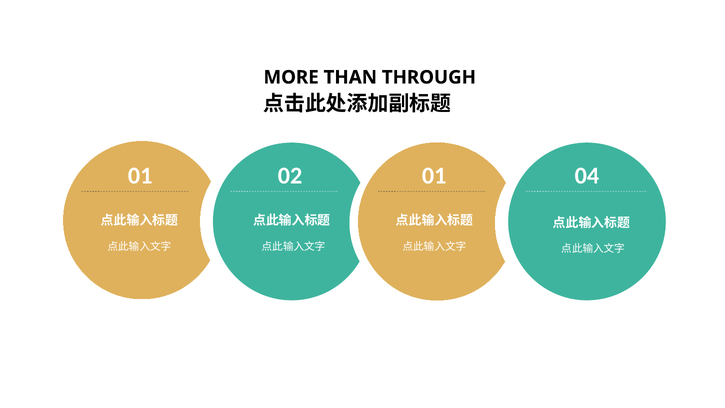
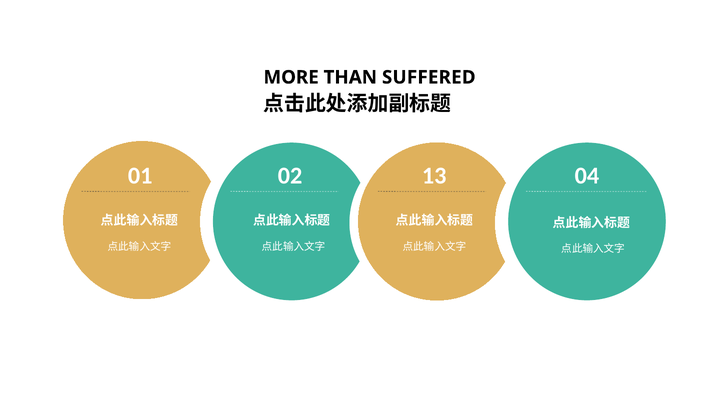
THROUGH: THROUGH -> SUFFERED (429, 77)
02 01: 01 -> 13 (434, 176)
